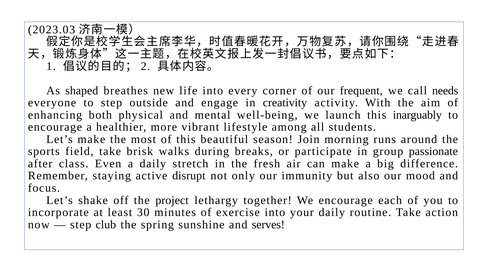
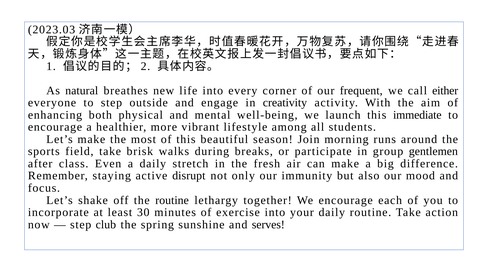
shaped: shaped -> natural (82, 91)
needs: needs -> either (445, 91)
inarguably: inarguably -> immediate (417, 115)
passionate: passionate -> gentlemen (433, 152)
the project: project -> routine (172, 201)
